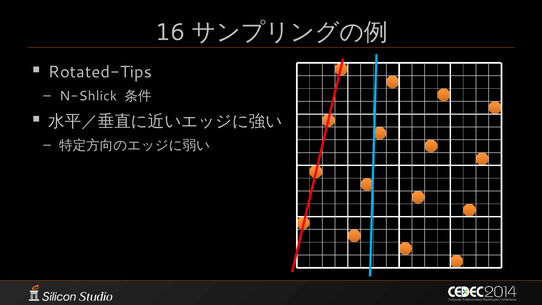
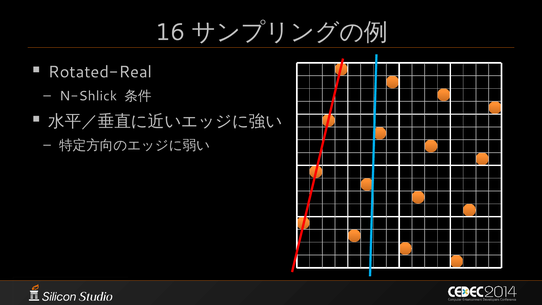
Rotated-Tips: Rotated-Tips -> Rotated-Real (100, 72)
